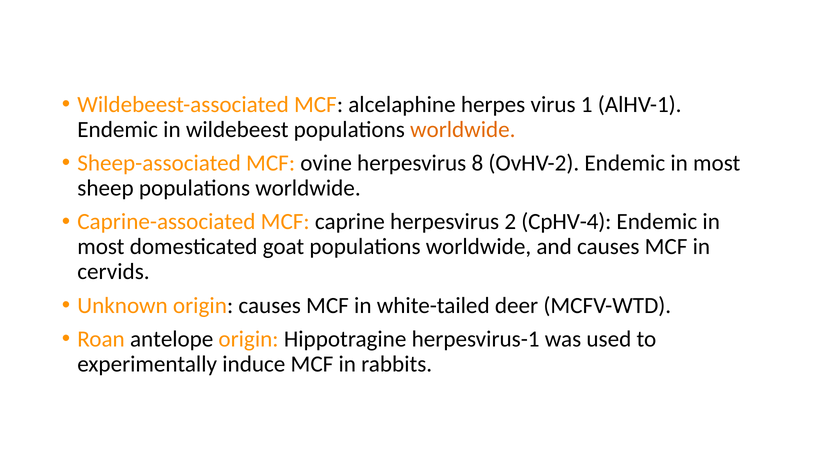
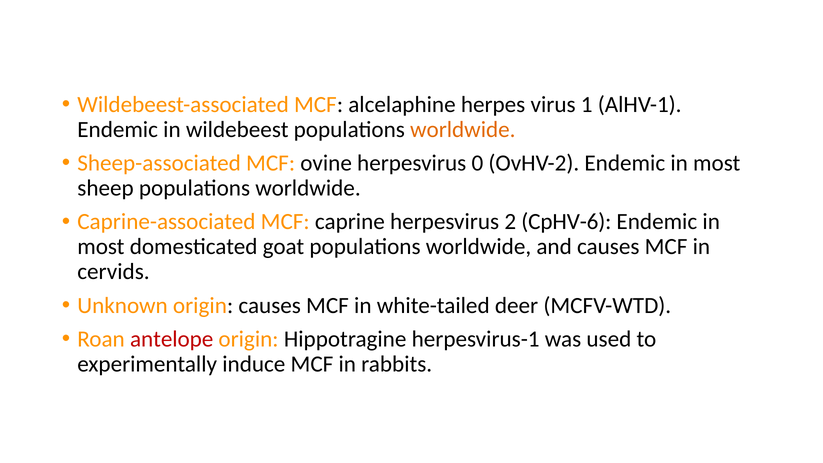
8: 8 -> 0 (477, 163)
CpHV-4: CpHV-4 -> CpHV-6 (566, 222)
antelope colour: black -> red (172, 339)
